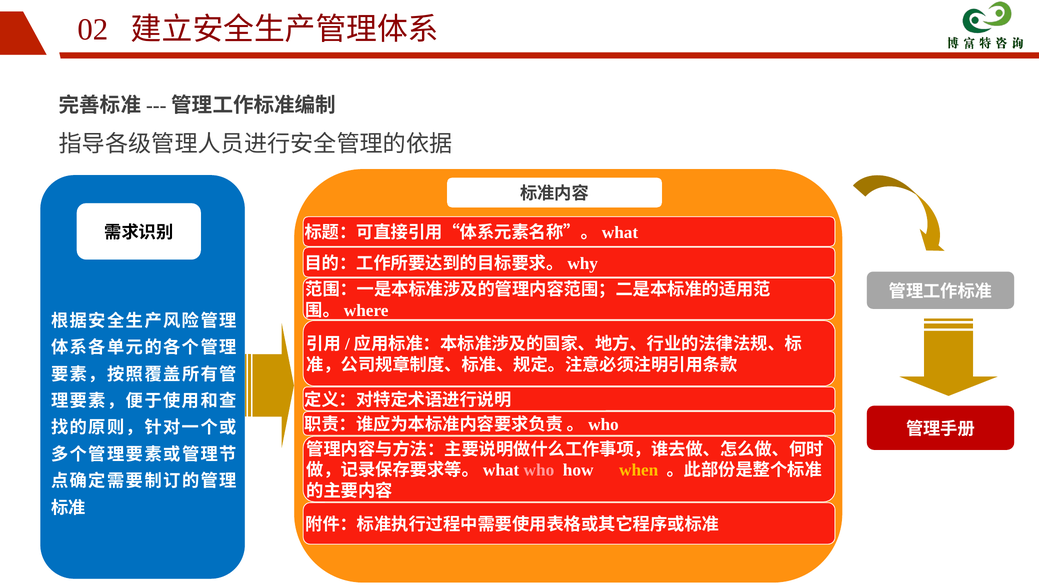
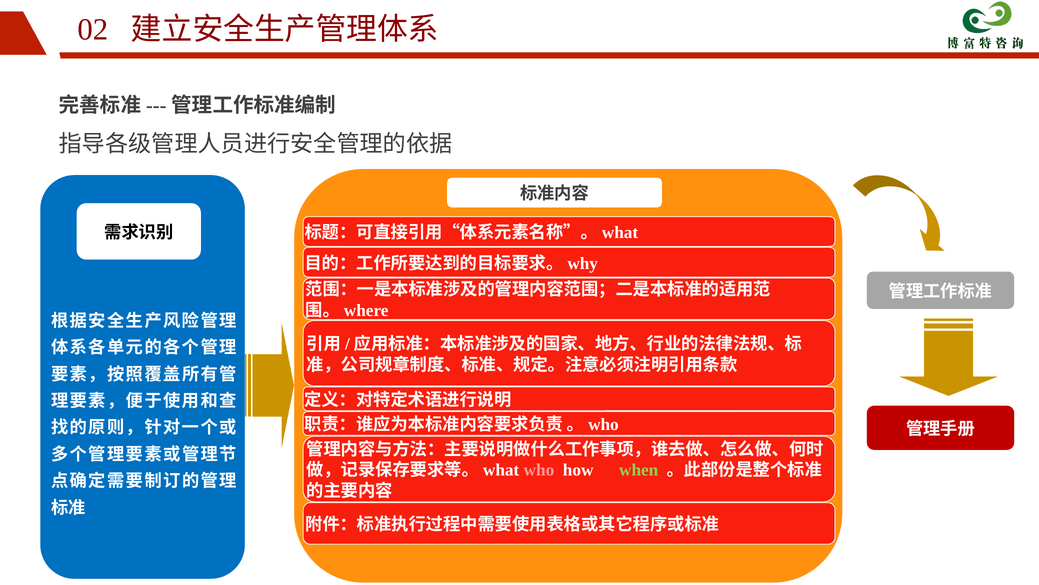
when colour: yellow -> light green (639, 470)
